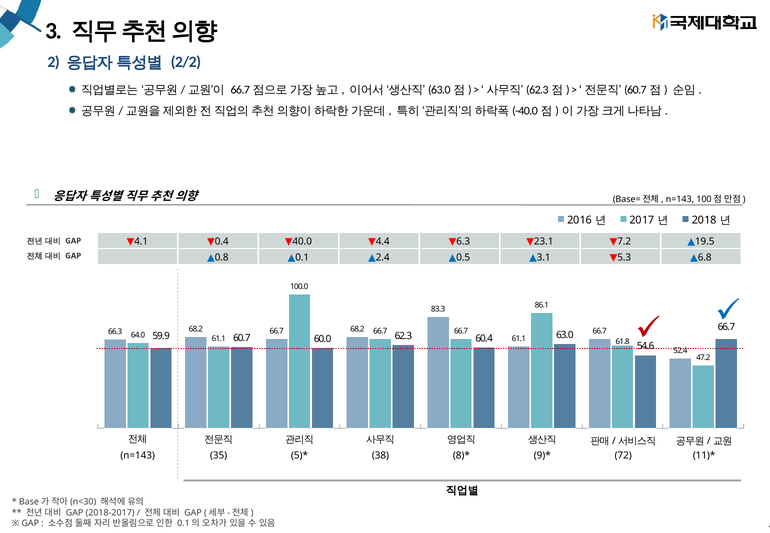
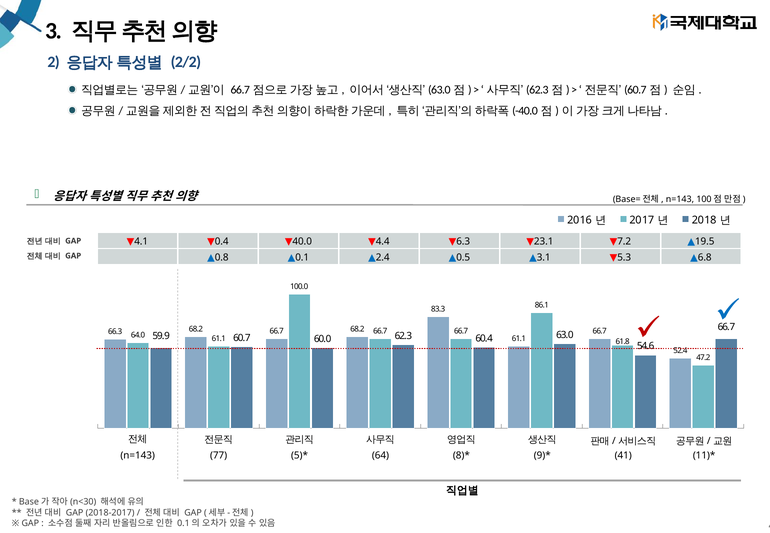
35: 35 -> 77 (219, 456)
38: 38 -> 64 (380, 456)
72: 72 -> 41 (623, 456)
